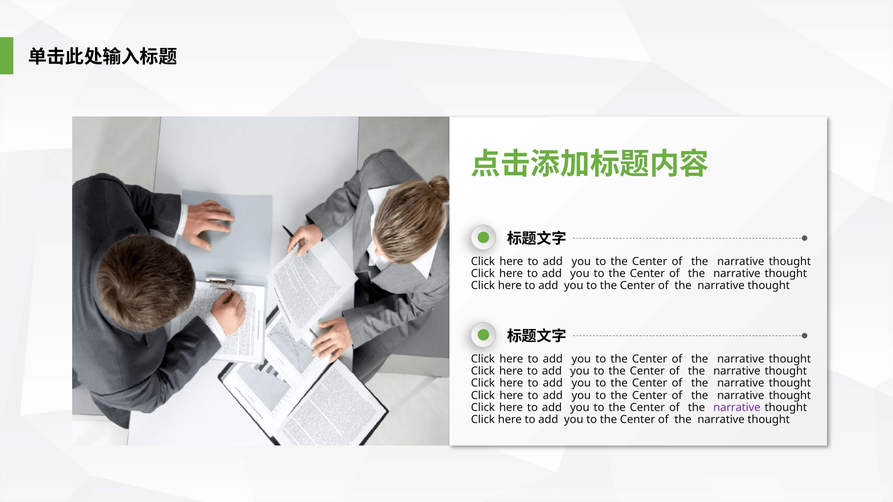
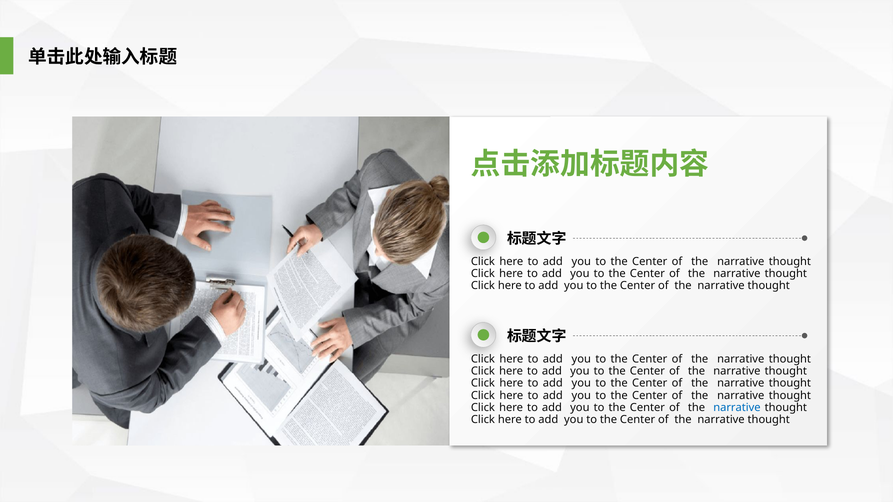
narrative colour: purple -> blue (737, 408)
